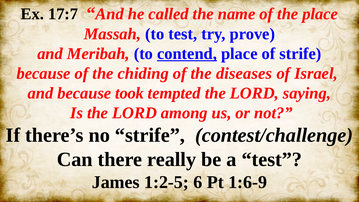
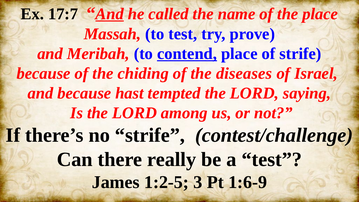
And underline: none -> present (110, 14)
took: took -> hast (130, 93)
6: 6 -> 3 (198, 182)
